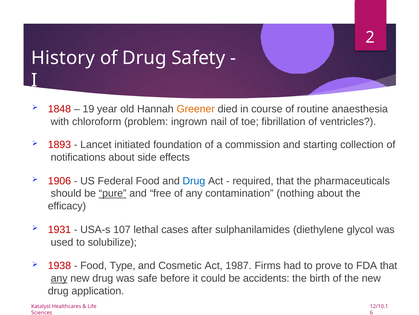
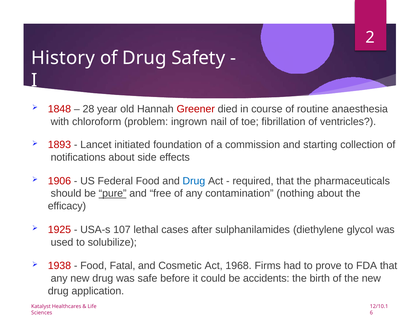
19: 19 -> 28 (88, 109)
Greener colour: orange -> red (196, 109)
1931: 1931 -> 1925 (59, 229)
Type: Type -> Fatal (123, 265)
1987: 1987 -> 1968 (239, 265)
any underline: present -> none (59, 278)
